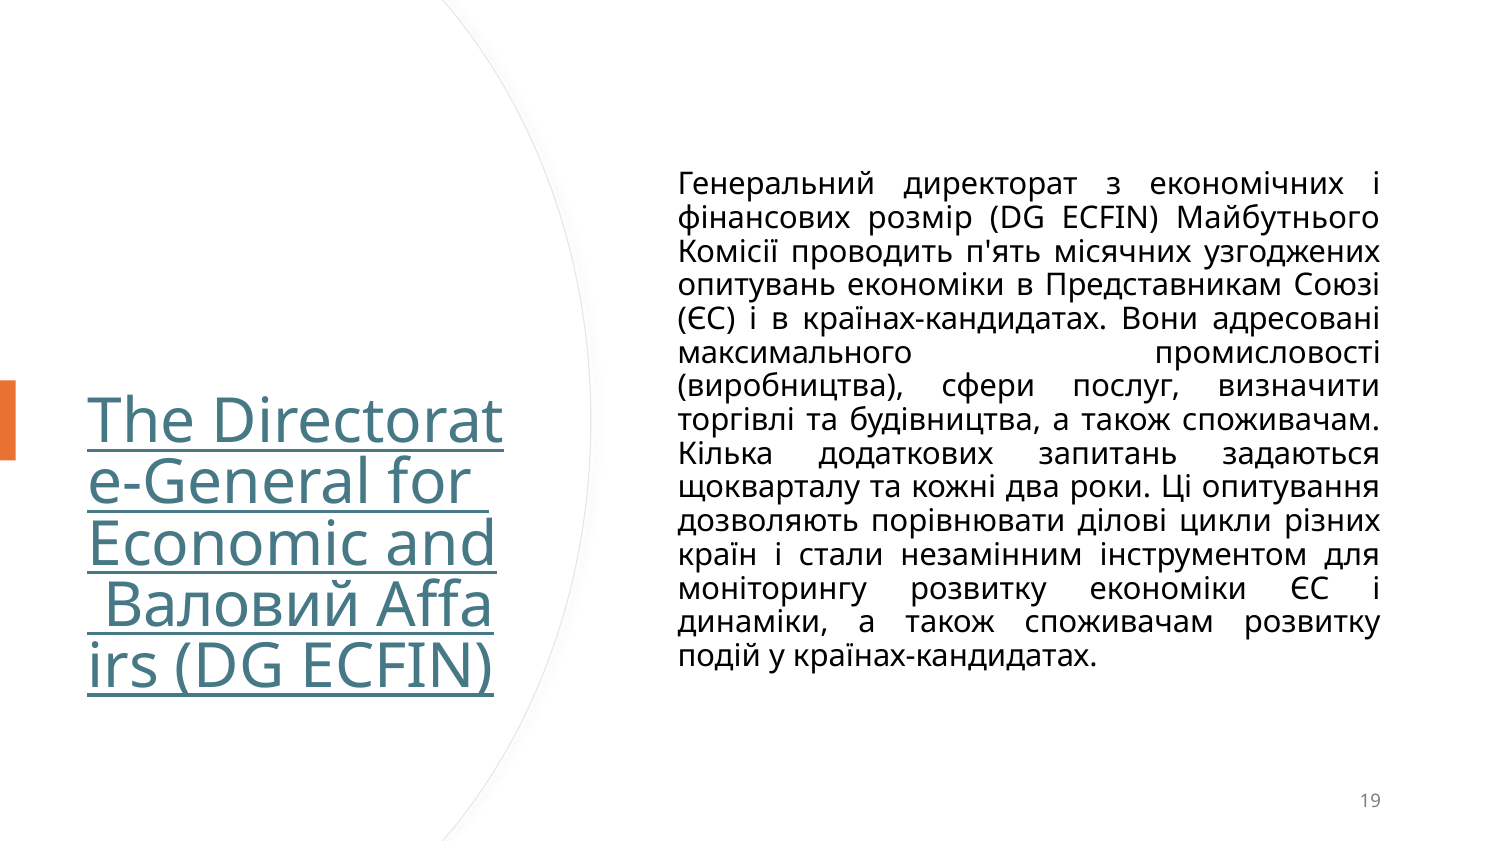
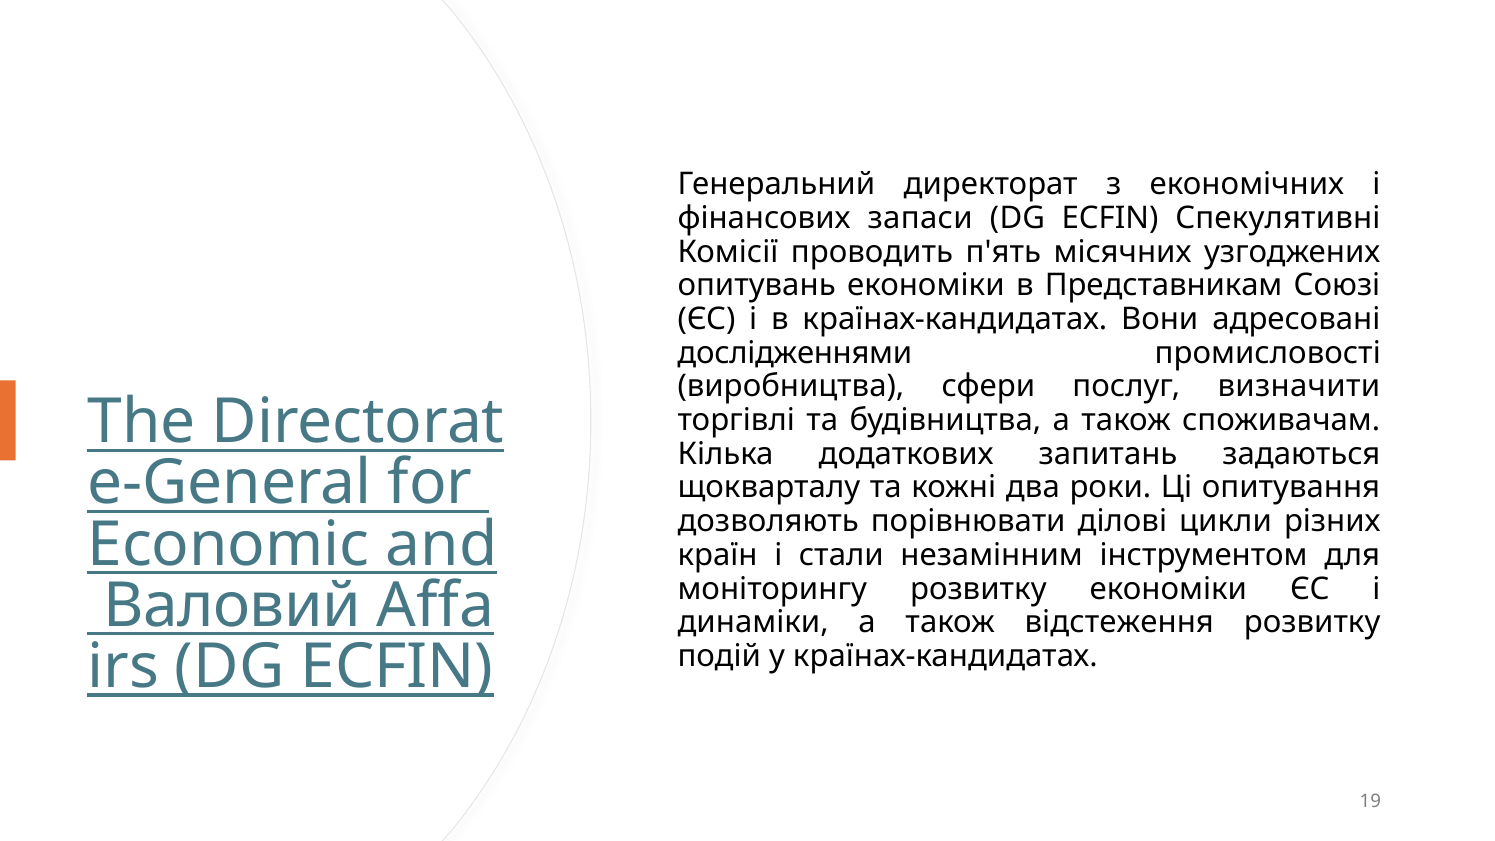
розмір: розмір -> запаси (920, 218)
Майбутнього: Майбутнього -> Спекулятивні (1278, 218)
максимального: максимального -> дослідженнями (795, 353)
споживачам: споживачам -> відстеження (1119, 622)
